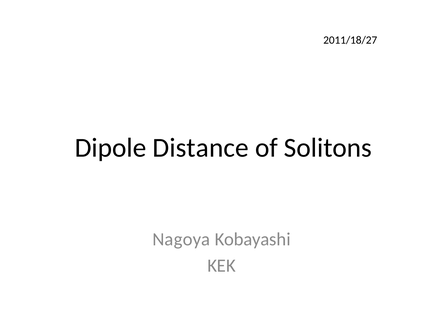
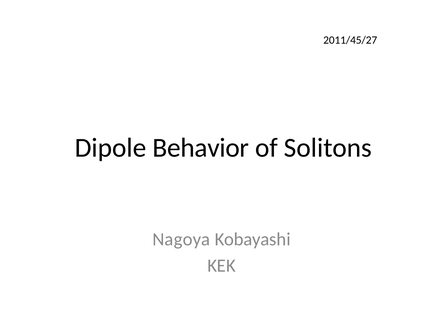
2011/18/27: 2011/18/27 -> 2011/45/27 (350, 40)
Distance: Distance -> Behavior (201, 147)
